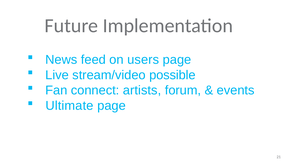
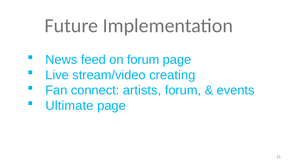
on users: users -> forum (143, 60)
possible: possible -> creating (172, 75)
